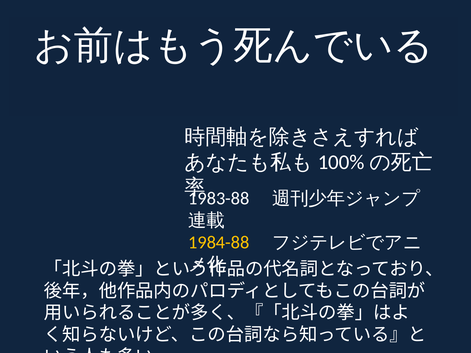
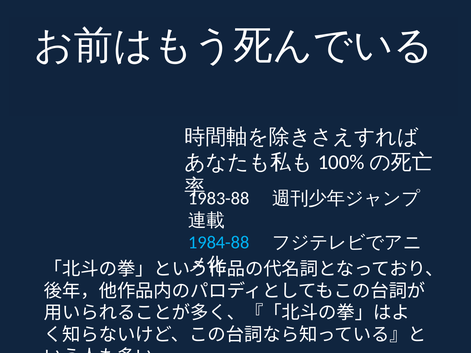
1984-88 colour: yellow -> light blue (219, 243)
